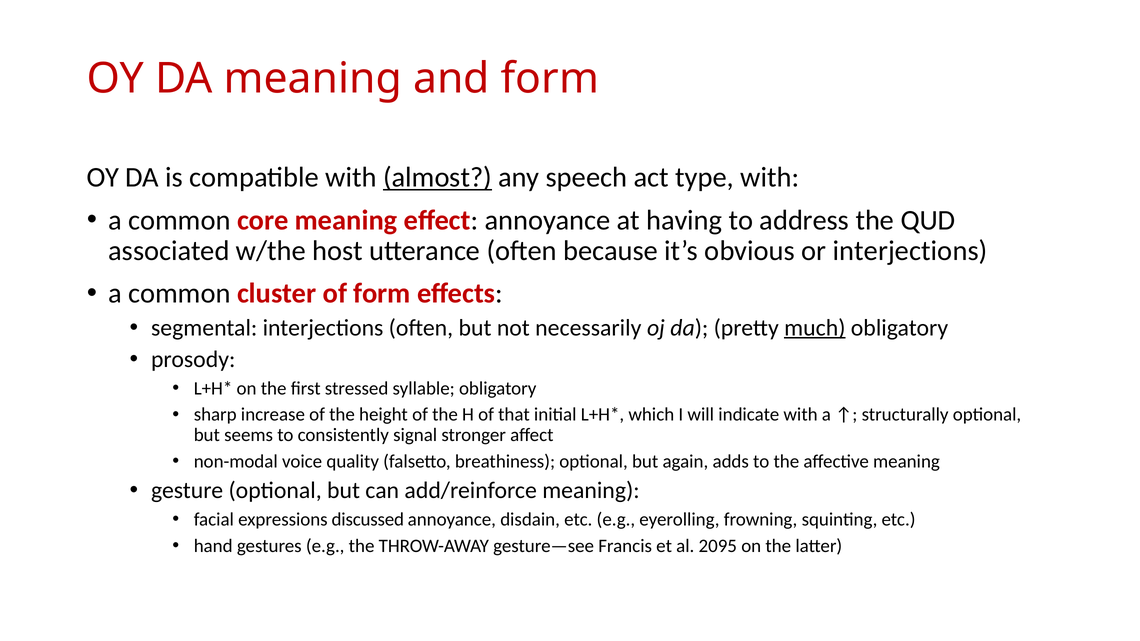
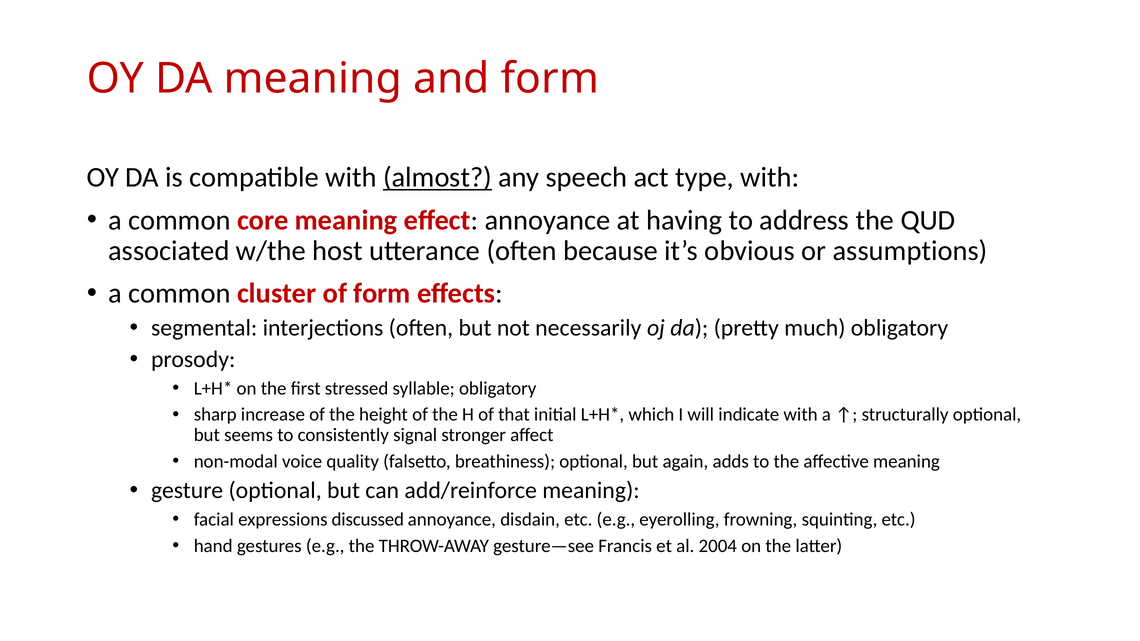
or interjections: interjections -> assumptions (910, 251)
much underline: present -> none (815, 328)
2095: 2095 -> 2004 (718, 546)
